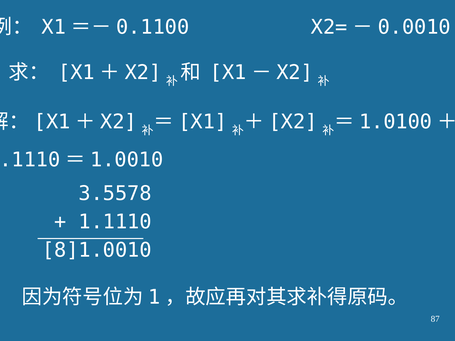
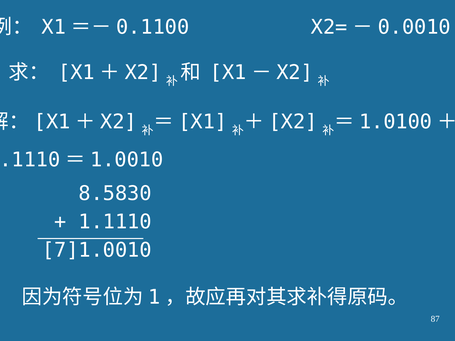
3.5578: 3.5578 -> 8.5830 (115, 194)
8]1.0010: 8]1.0010 -> 7]1.0010 (97, 250)
